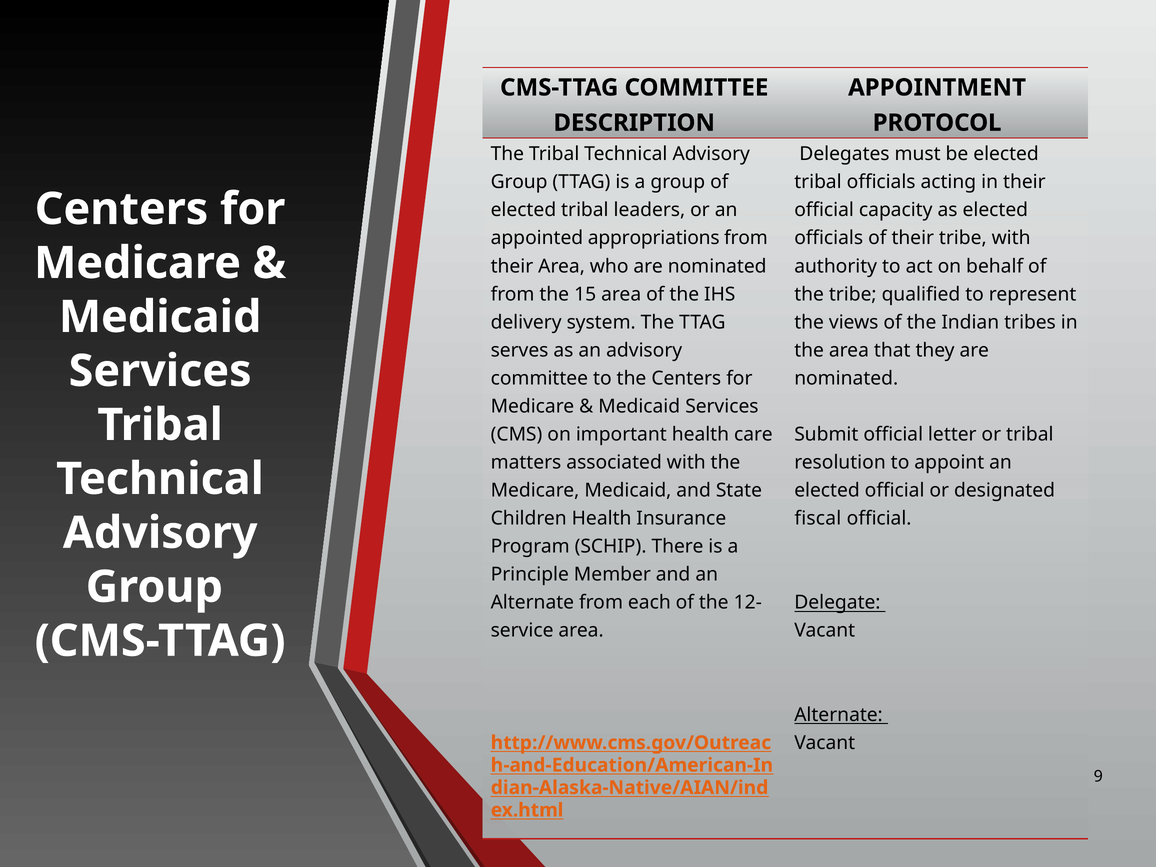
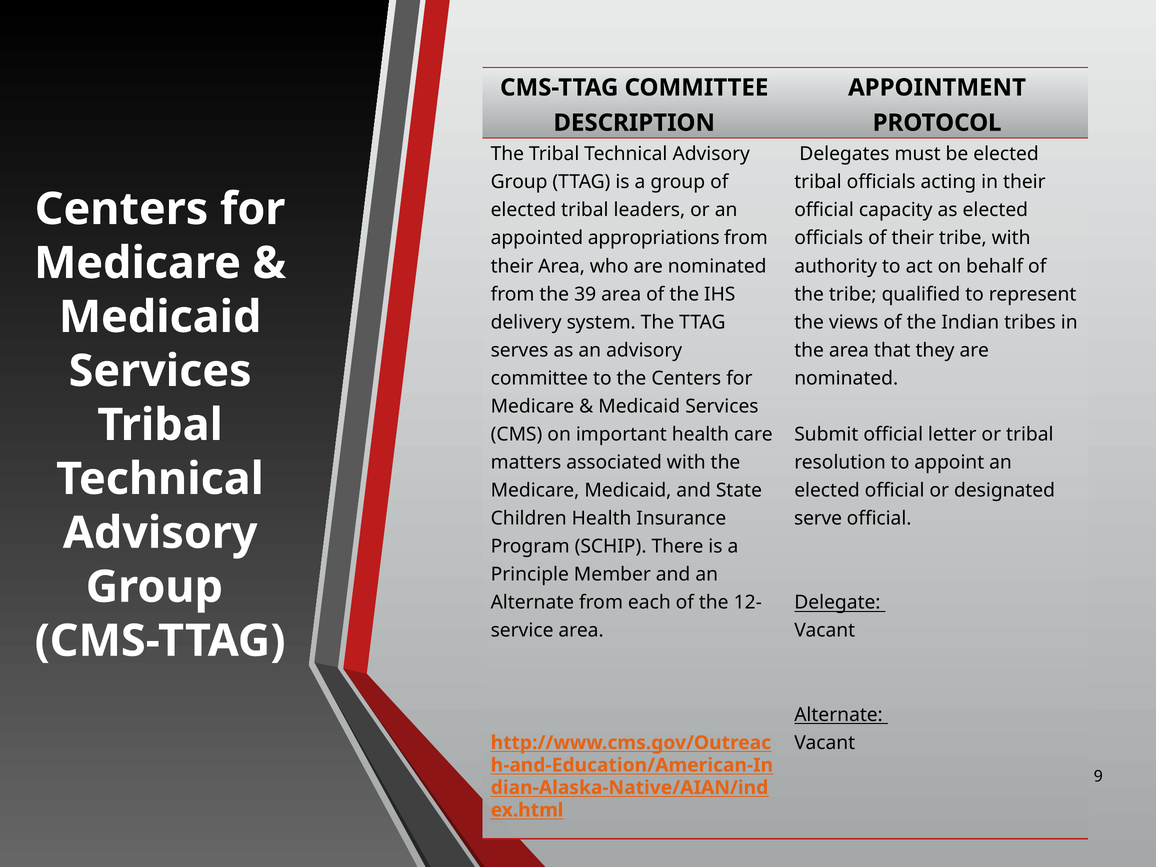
15: 15 -> 39 (585, 294)
fiscal: fiscal -> serve (818, 518)
